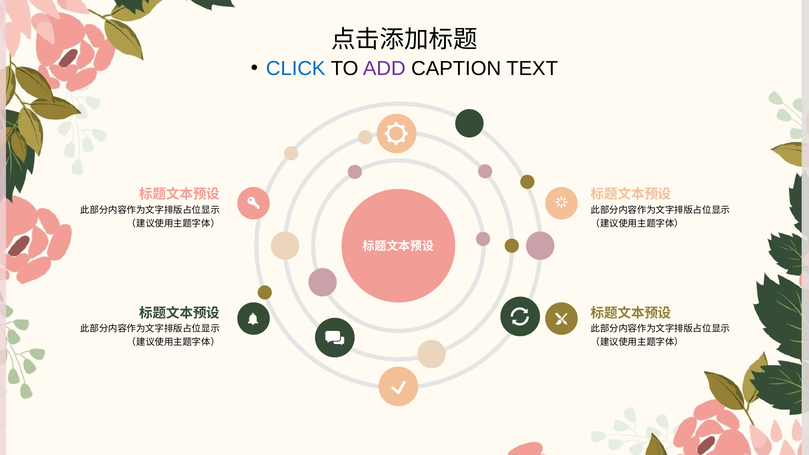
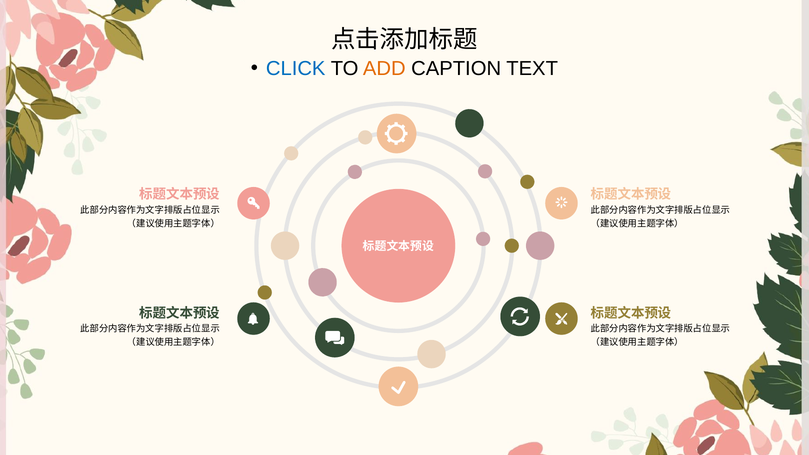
ADD colour: purple -> orange (384, 69)
